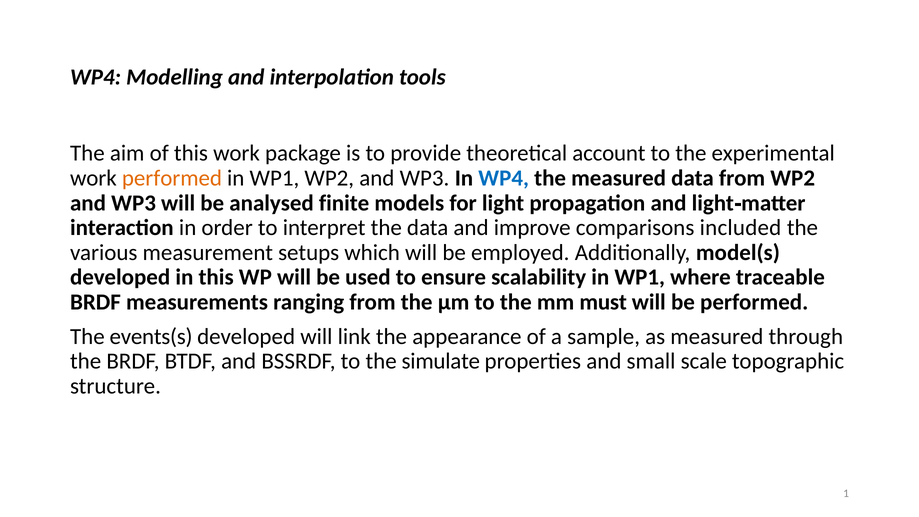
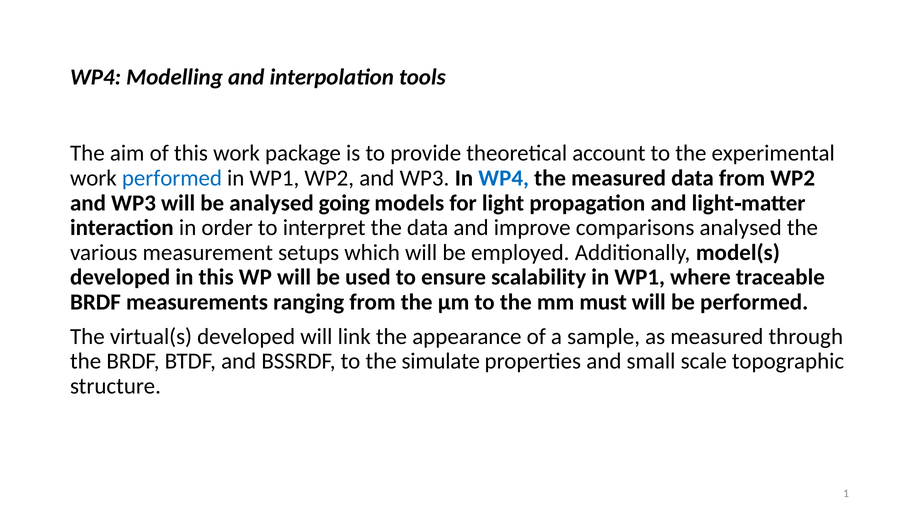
performed colour: orange -> blue (172, 178)
finite: finite -> going (344, 203)
comparisons included: included -> analysed (741, 228)
events(s: events(s -> virtual(s (151, 337)
